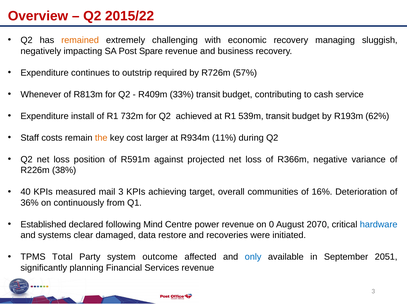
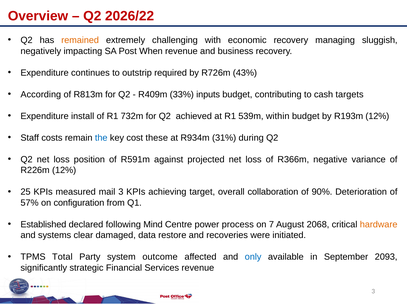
2015/22: 2015/22 -> 2026/22 (130, 16)
Spare: Spare -> When (151, 51)
57%: 57% -> 43% (245, 73)
Whenever: Whenever -> According (41, 94)
33% transit: transit -> inputs (208, 94)
service: service -> targets (350, 94)
539m transit: transit -> within (278, 116)
R193m 62%: 62% -> 12% (377, 116)
the colour: orange -> blue (101, 138)
larger: larger -> these (157, 138)
11%: 11% -> 31% (224, 138)
R226m 38%: 38% -> 12% (64, 170)
40: 40 -> 25 (26, 192)
communities: communities -> collaboration (273, 192)
16%: 16% -> 90% (322, 192)
36%: 36% -> 57% (30, 203)
continuously: continuously -> configuration (79, 203)
power revenue: revenue -> process (238, 225)
0: 0 -> 7 (271, 225)
2070: 2070 -> 2068 (318, 225)
hardware colour: blue -> orange (379, 225)
2051: 2051 -> 2093 (386, 257)
planning: planning -> strategic (87, 268)
